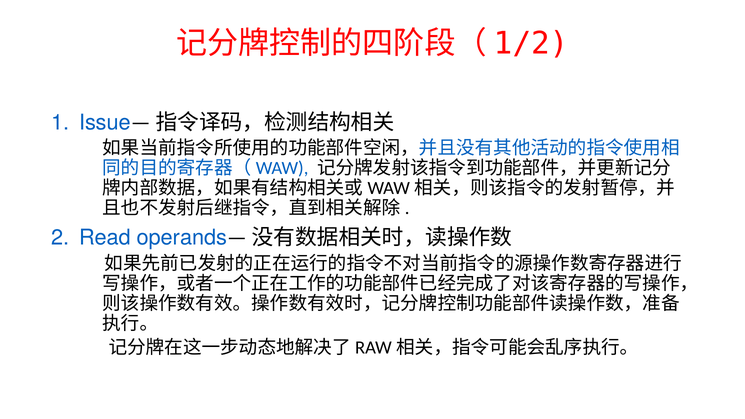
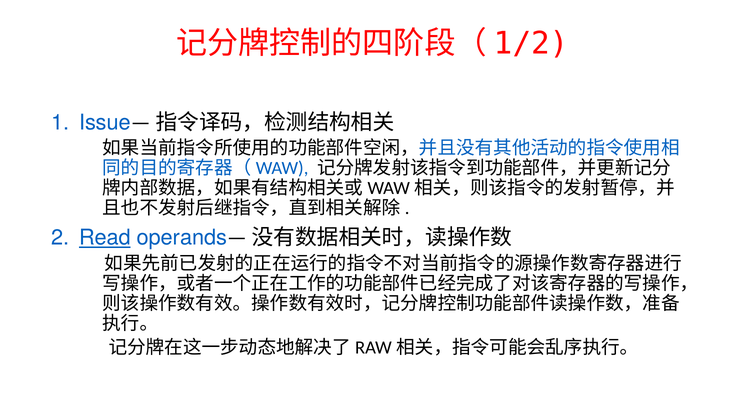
Read underline: none -> present (105, 238)
